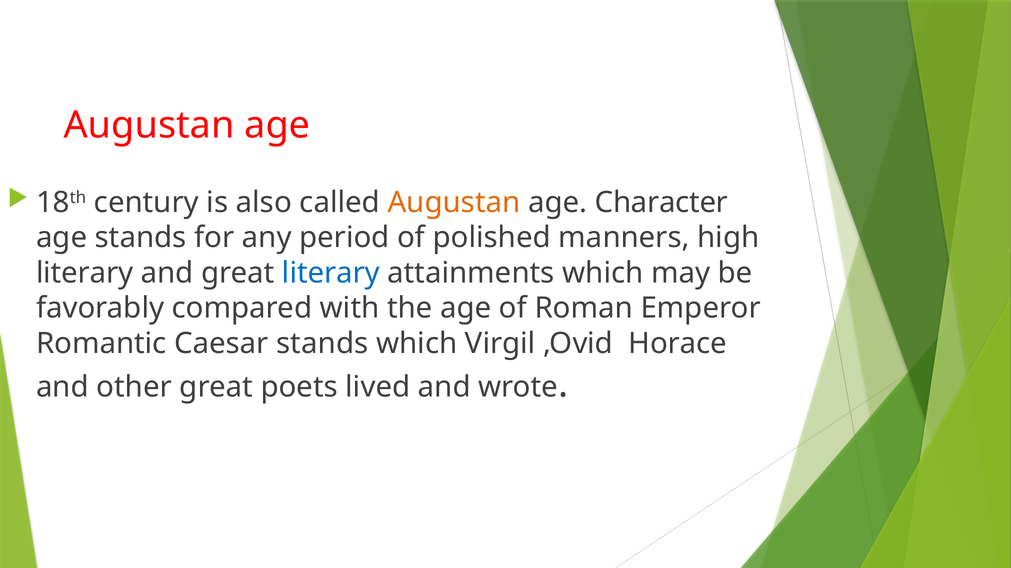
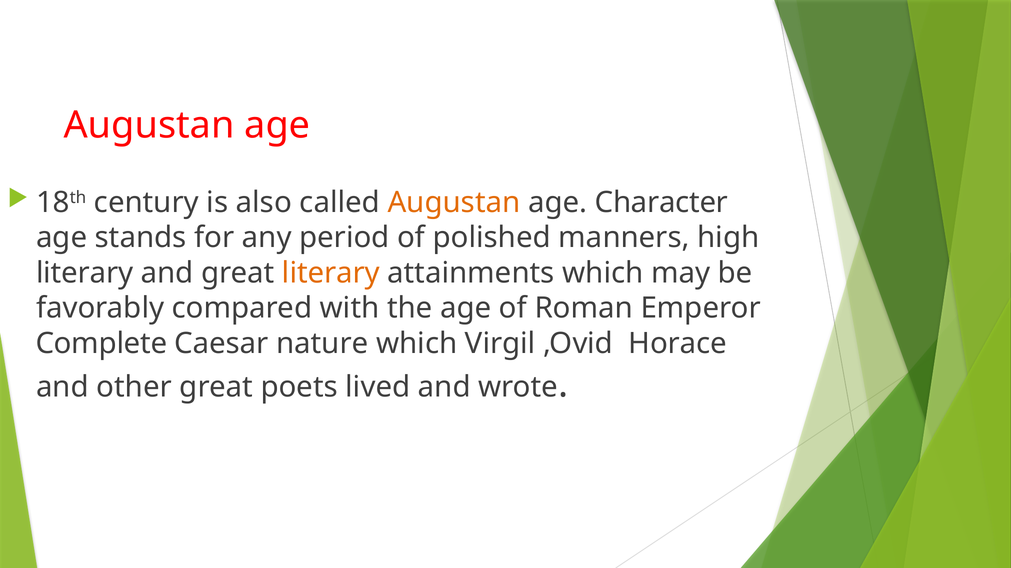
literary colour: blue -> orange (331, 273)
Romantic: Romantic -> Complete (101, 344)
Caesar stands: stands -> nature (322, 344)
